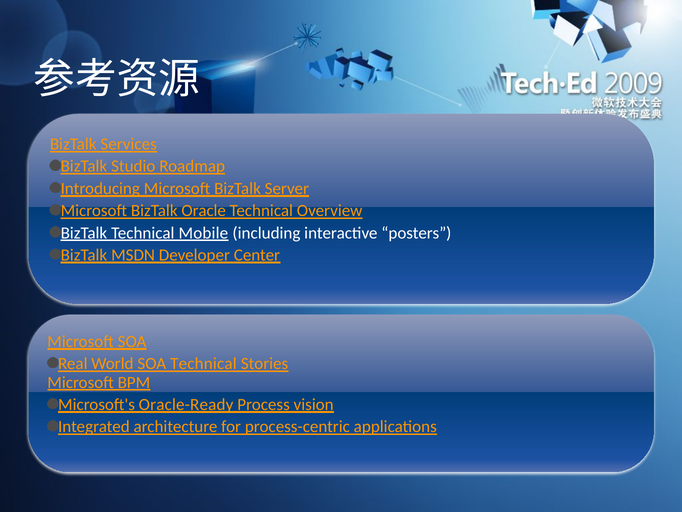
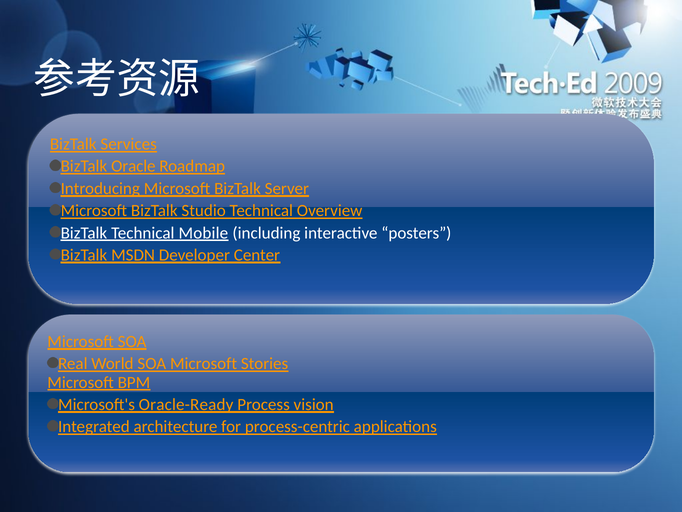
Studio: Studio -> Oracle (133, 166)
Oracle: Oracle -> Studio (204, 210)
SOA Technical: Technical -> Microsoft (204, 363)
